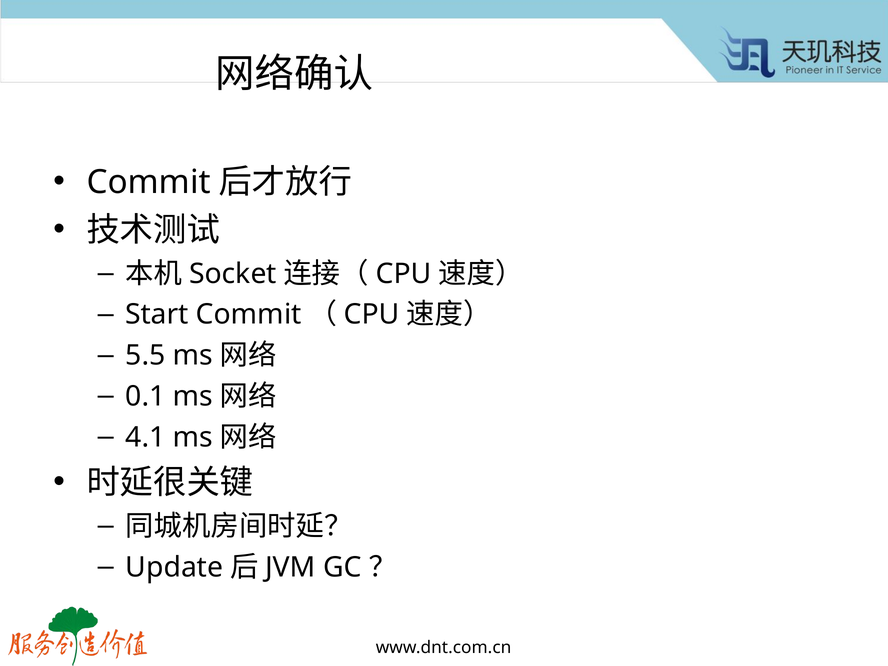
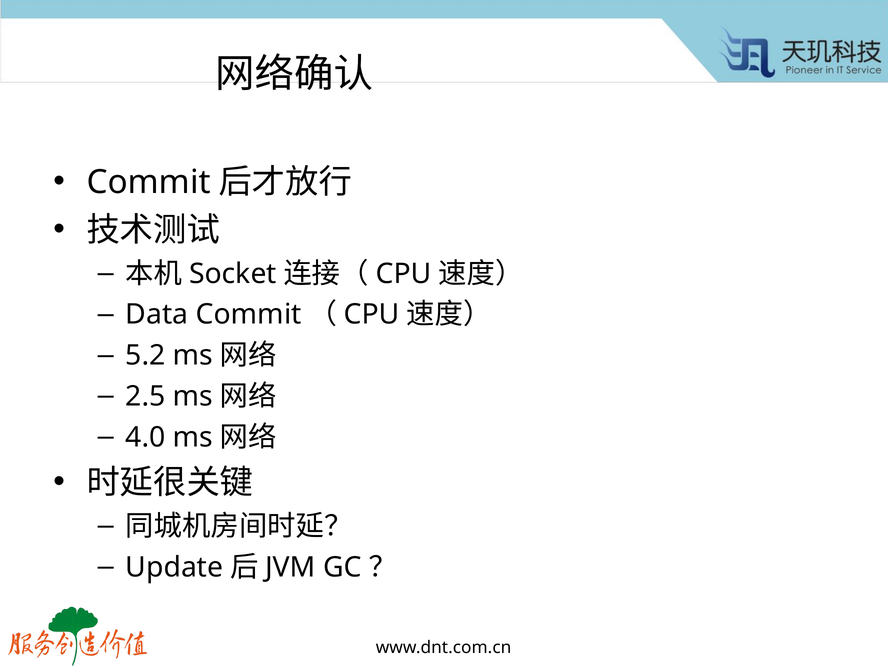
Start: Start -> Data (157, 315)
5.5: 5.5 -> 5.2 (145, 356)
0.1: 0.1 -> 2.5 (145, 396)
4.1: 4.1 -> 4.0 (145, 437)
